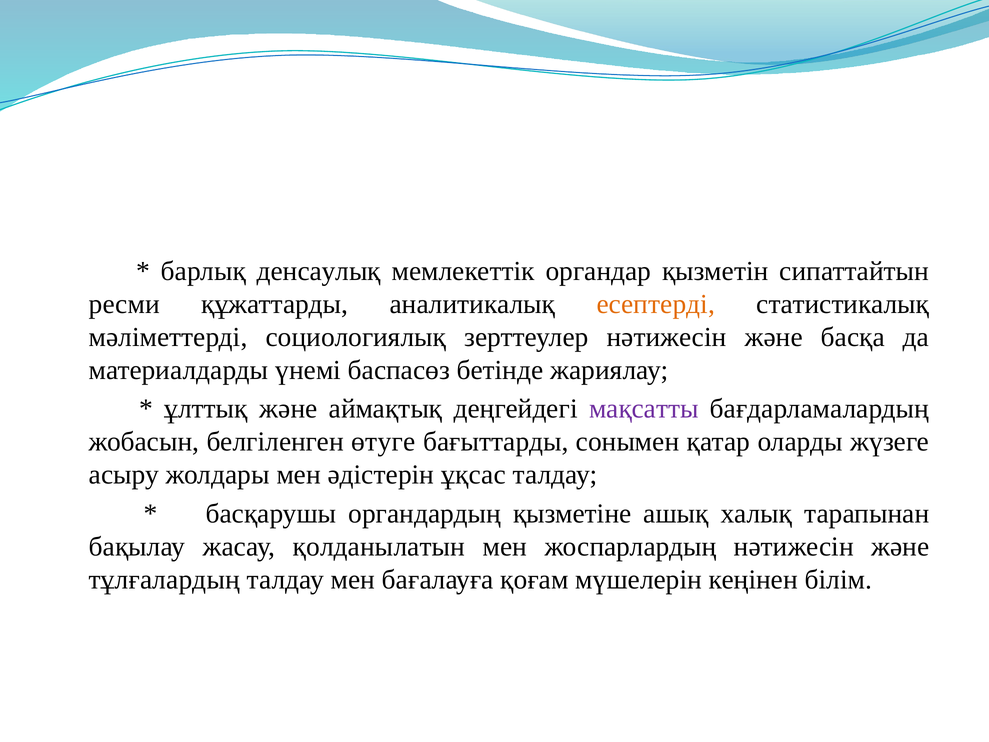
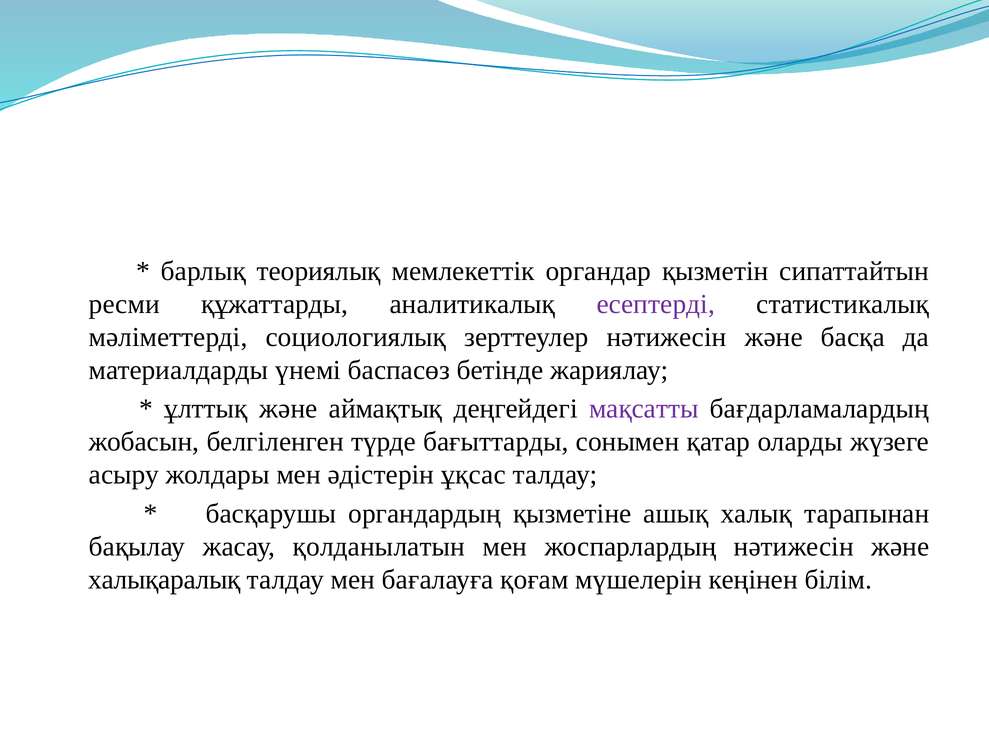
денсаулық: денсаулық -> теориялық (319, 271)
есептерді colour: orange -> purple (656, 304)
өтуге: өтуге -> түрде (384, 442)
тұлғалардың: тұлғалардың -> халықаралық (165, 579)
